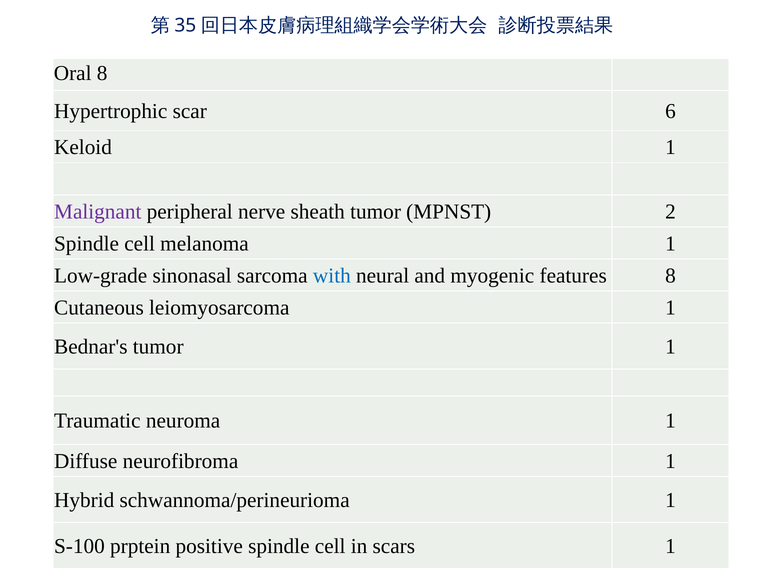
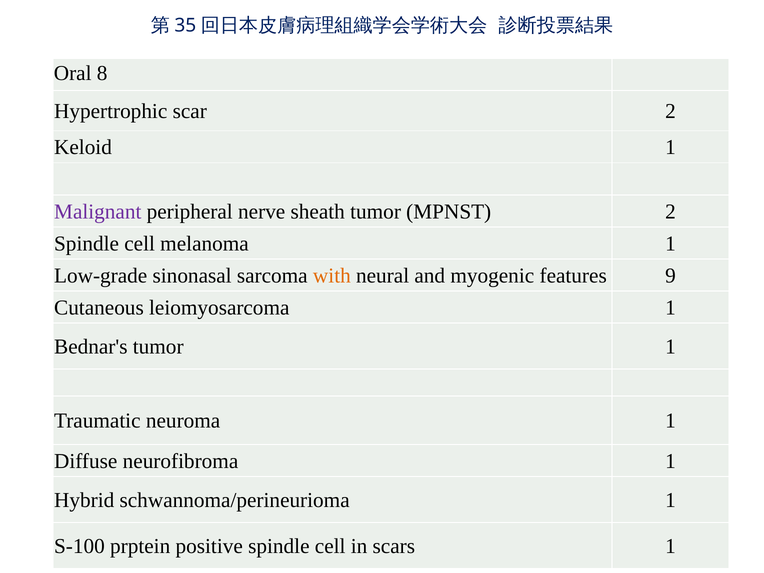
scar 6: 6 -> 2 (670, 111)
with colour: blue -> orange (332, 276)
features 8: 8 -> 9 (670, 276)
